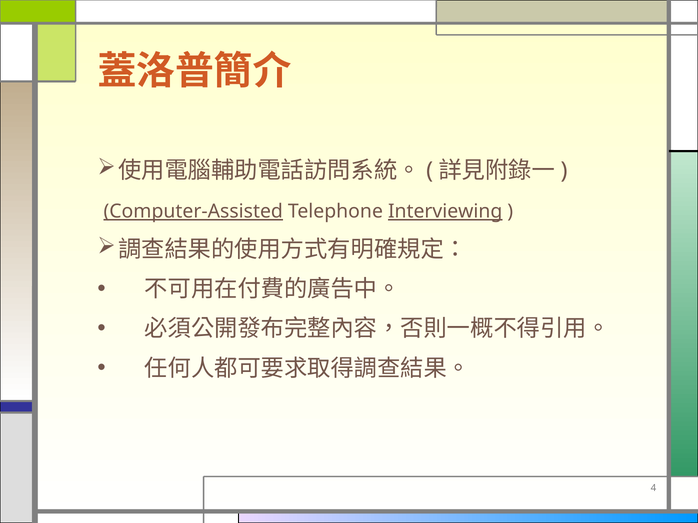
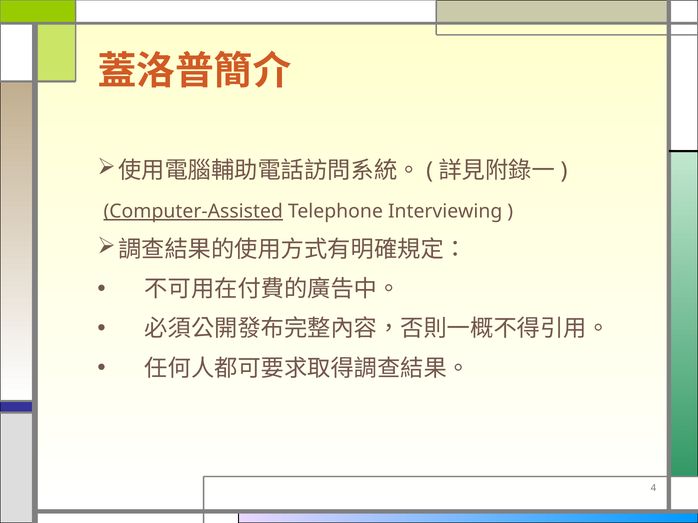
Interviewing underline: present -> none (445, 212)
